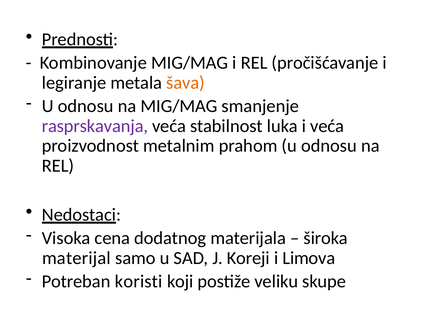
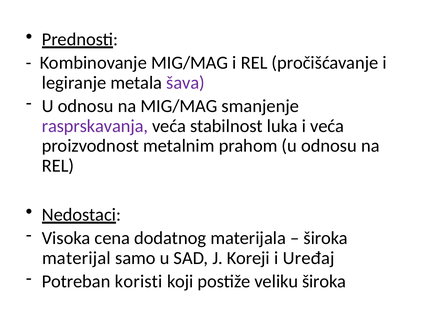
šava colour: orange -> purple (185, 83)
Limova: Limova -> Uređaj (309, 259)
veliku skupe: skupe -> široka (324, 282)
